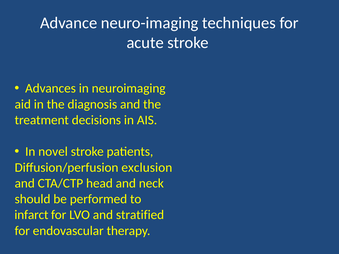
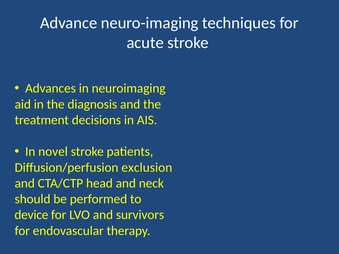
infarct: infarct -> device (31, 215)
stratified: stratified -> survivors (140, 215)
